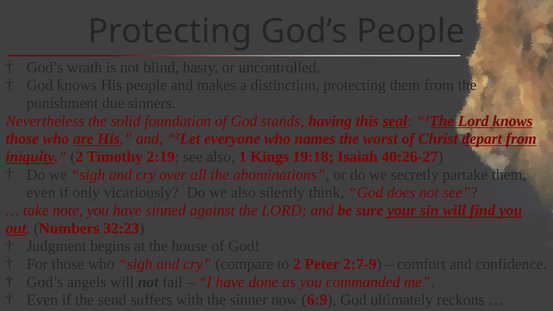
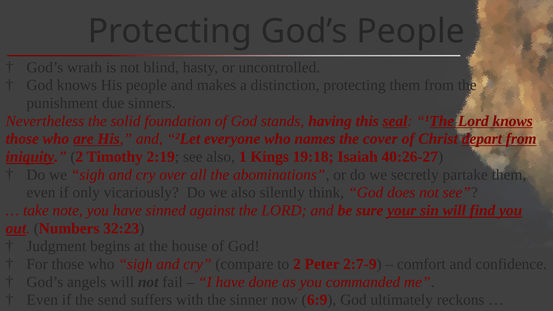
worst: worst -> cover (380, 139)
